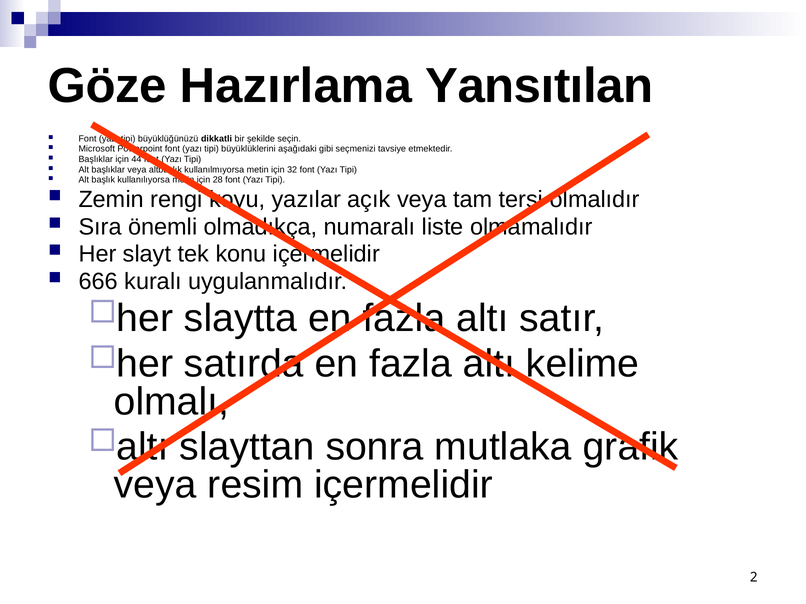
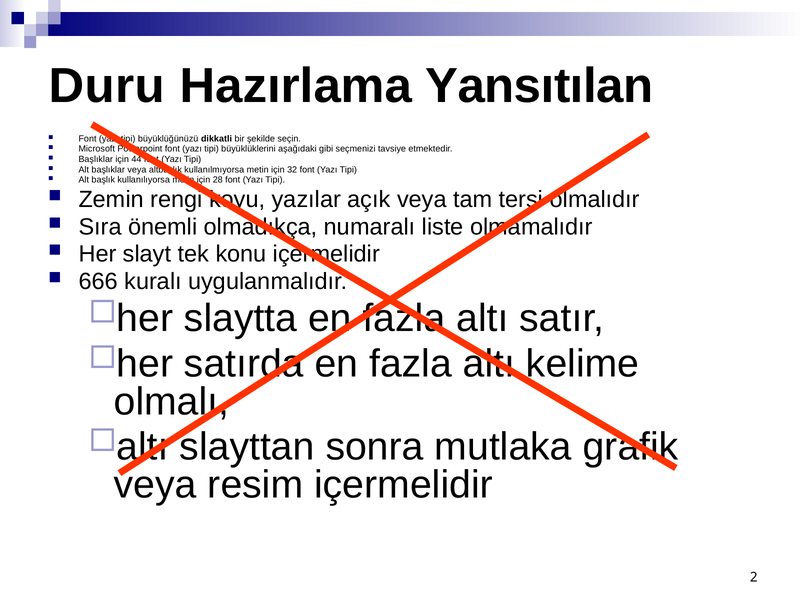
Göze: Göze -> Duru (107, 86)
